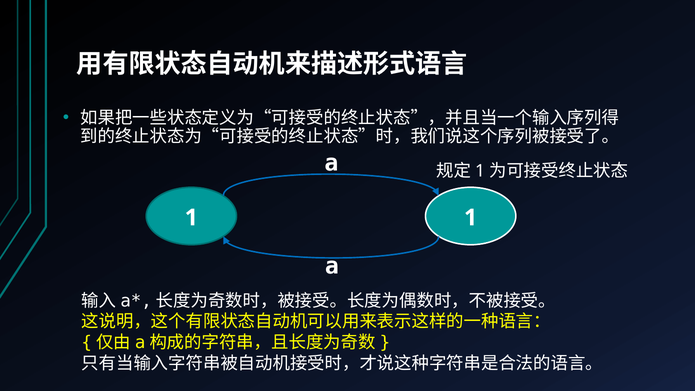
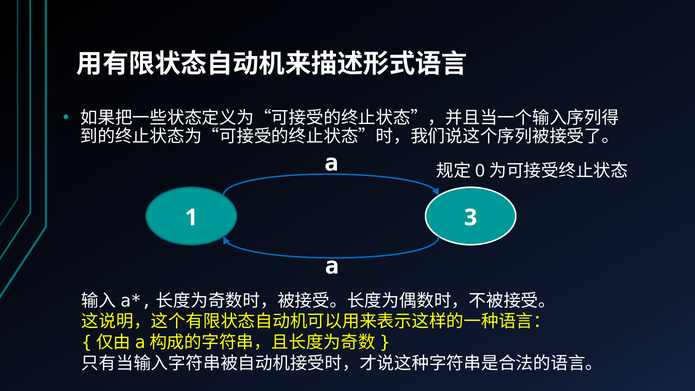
1: 1 -> 0 (480, 171)
1 1: 1 -> 3 (471, 218)
